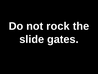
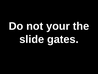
rock: rock -> your (58, 26)
